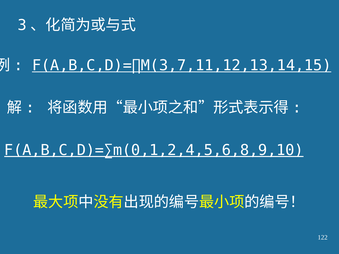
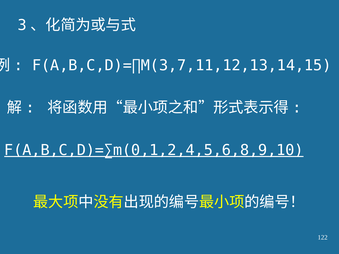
F(A,B,C,D)=∏M(3,7,11,12,13,14,15 underline: present -> none (182, 65)
